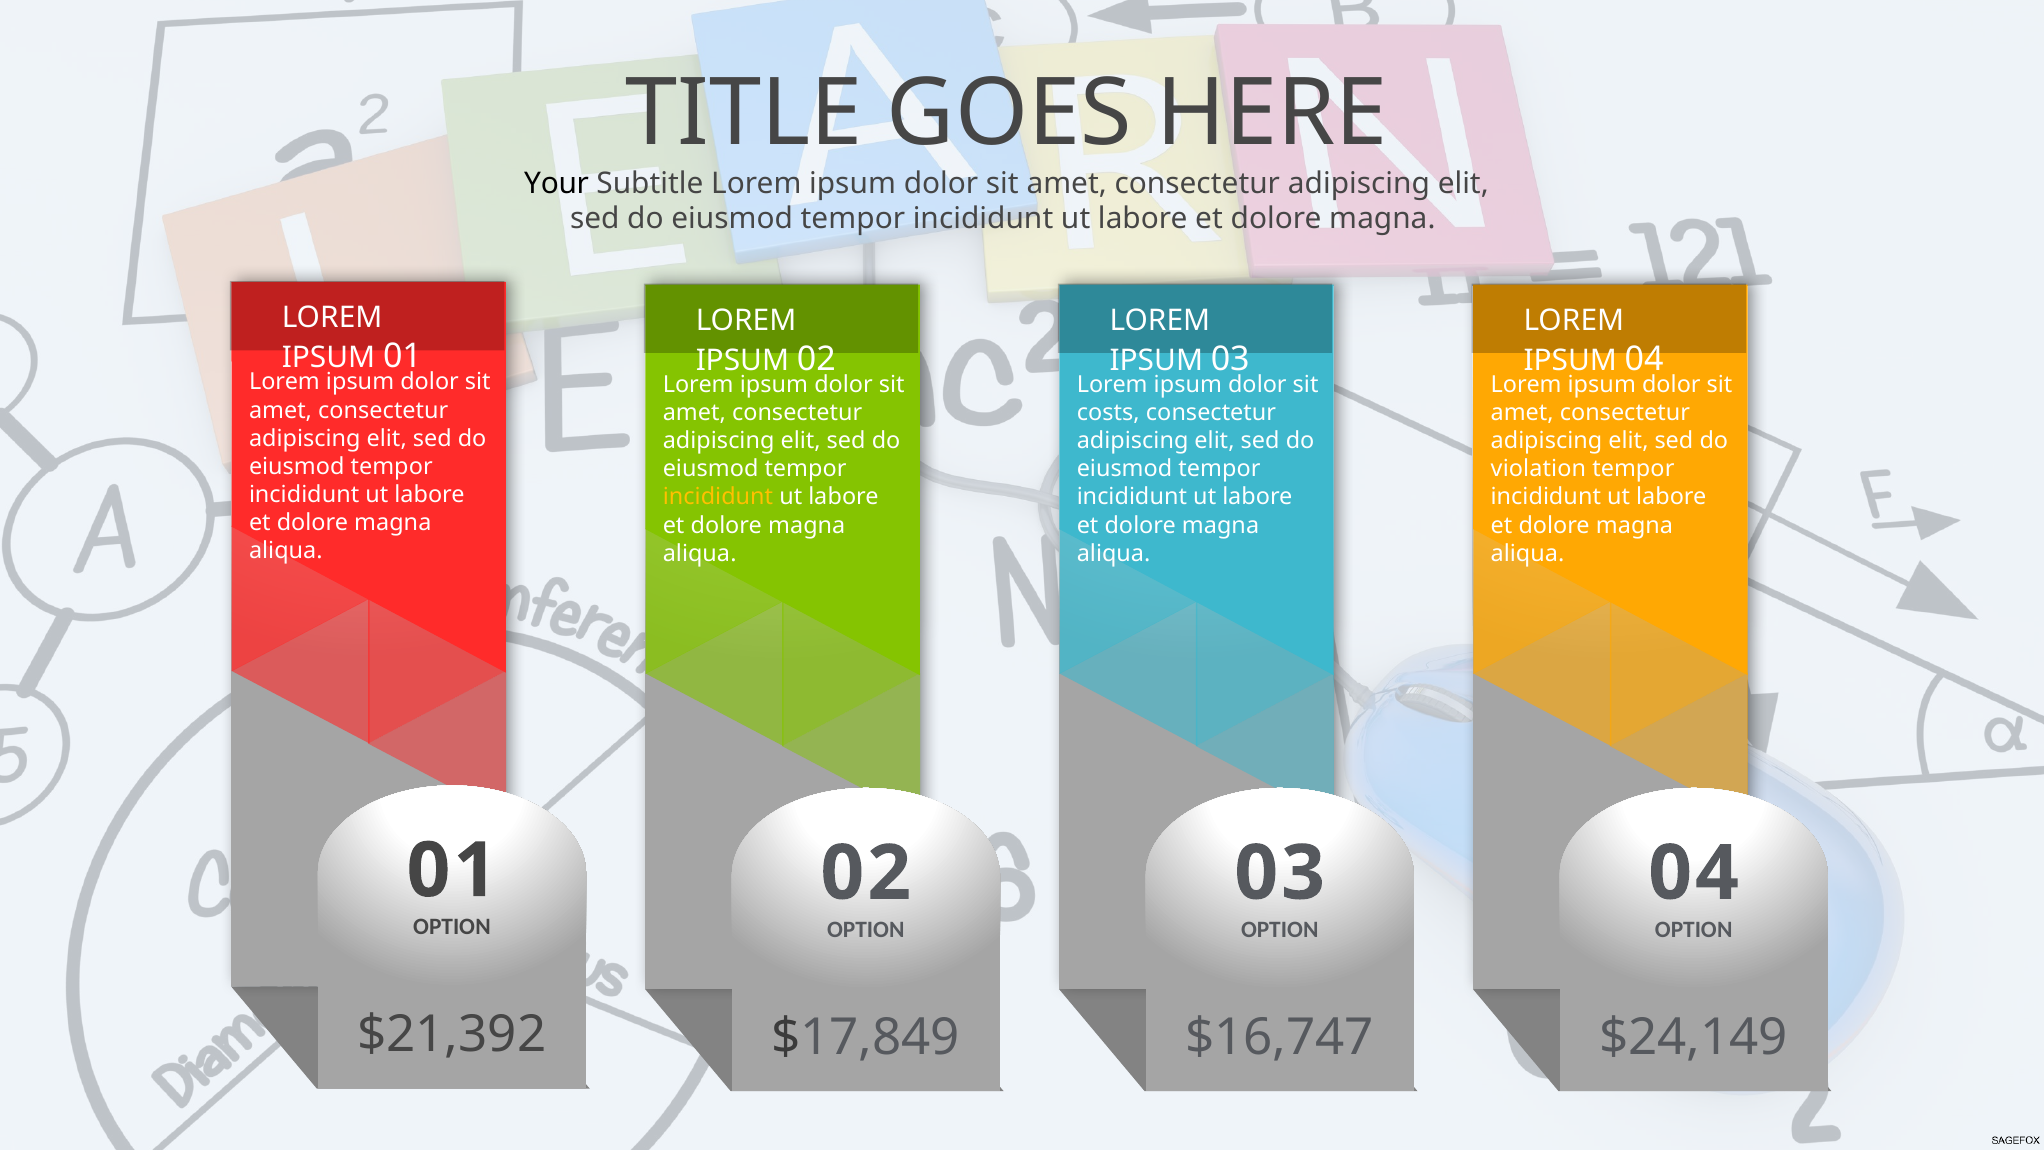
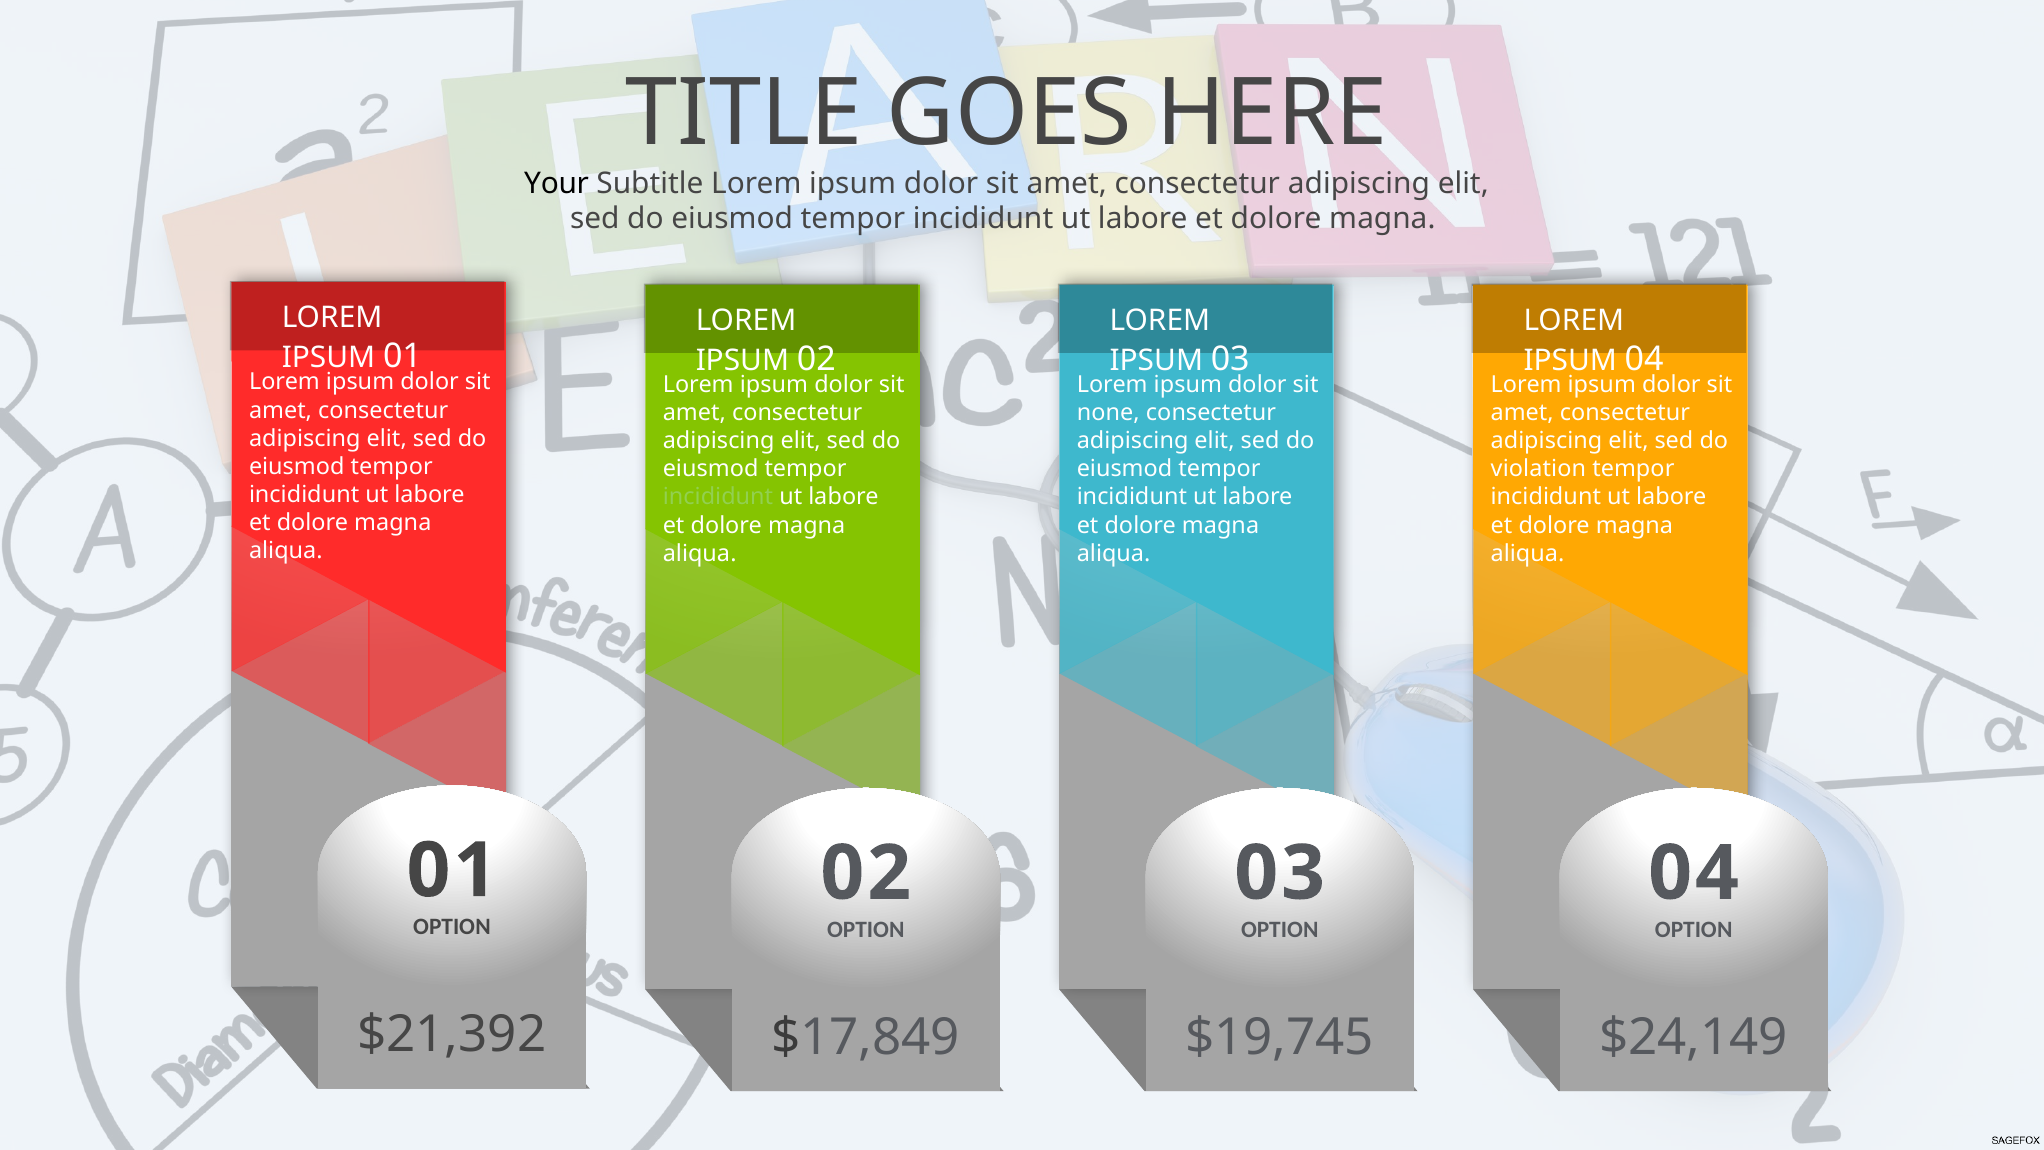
costs: costs -> none (1108, 413)
incididunt colour: yellow -> light green (718, 497)
$16,747: $16,747 -> $19,745 (1280, 1037)
